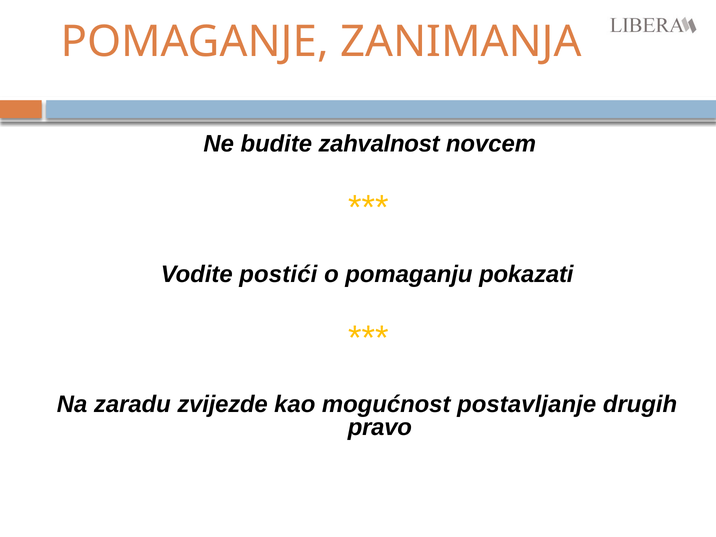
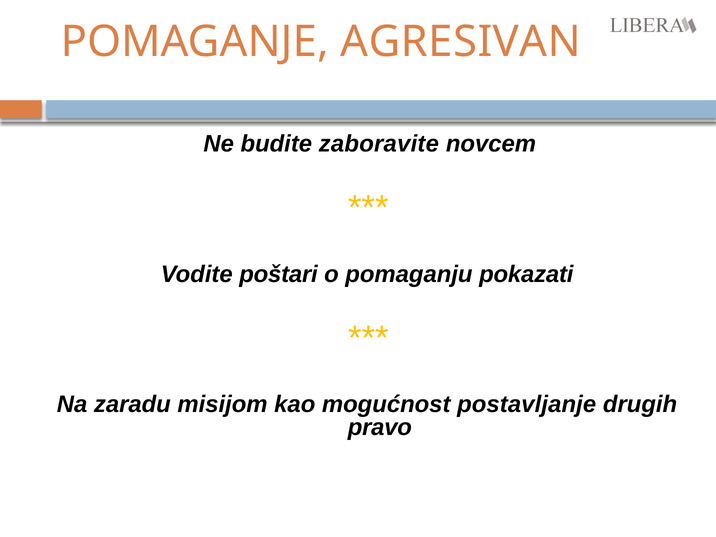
ZANIMANJA: ZANIMANJA -> AGRESIVAN (461, 42)
zahvalnost: zahvalnost -> zaboravite (379, 144)
postići: postići -> poštari (279, 274)
zvijezde: zvijezde -> misijom (222, 404)
